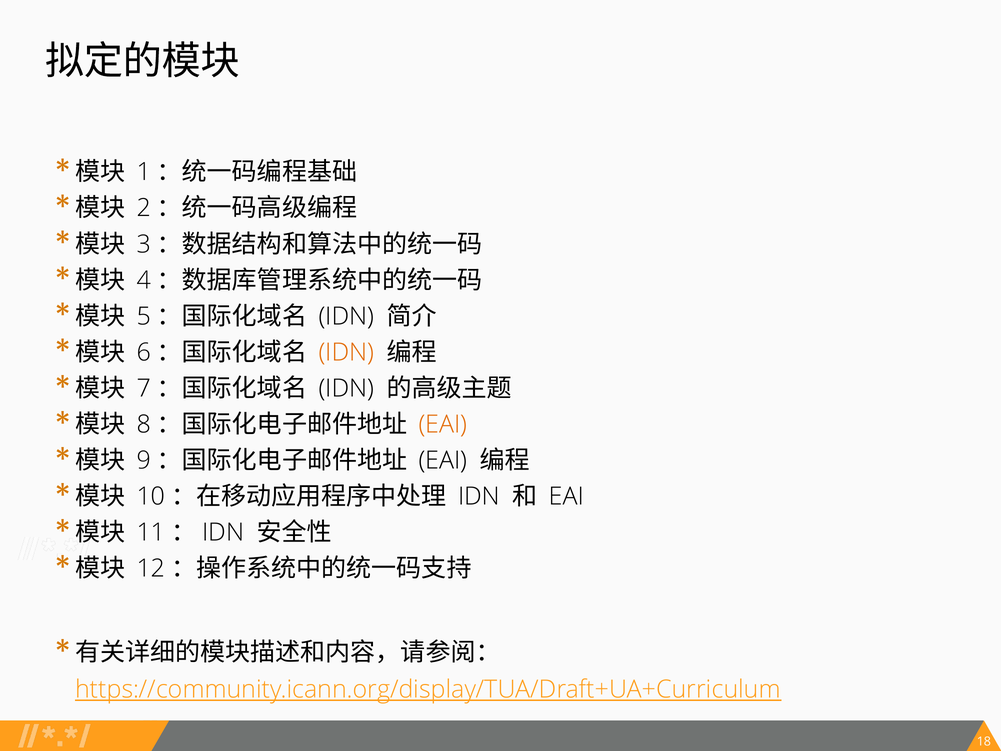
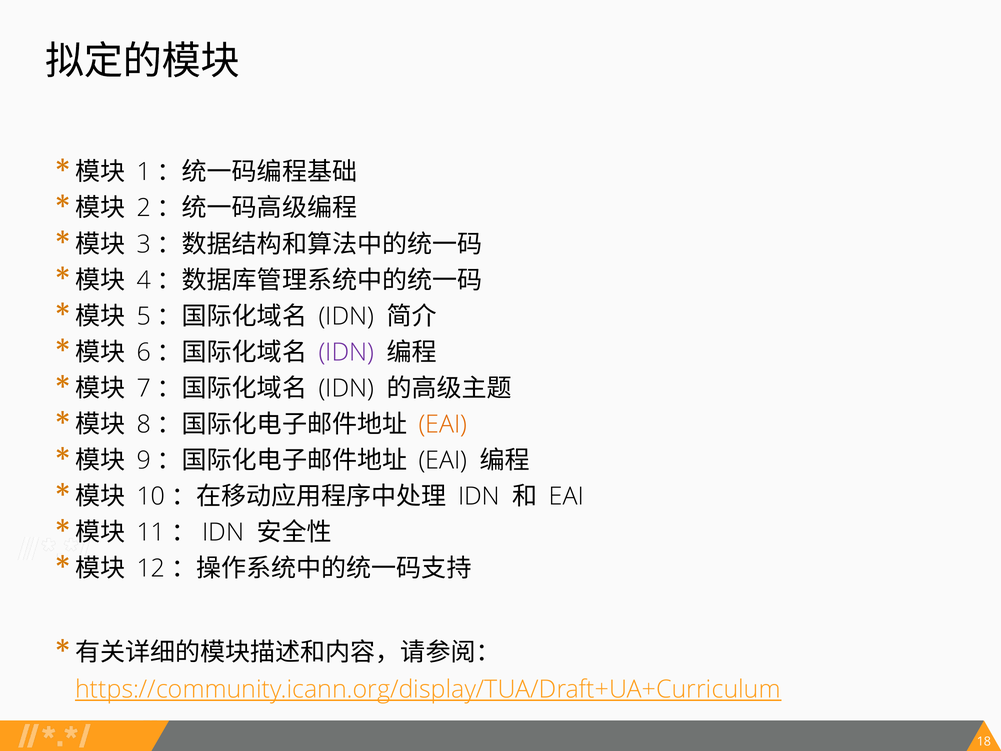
IDN colour: orange -> purple (346, 352)
